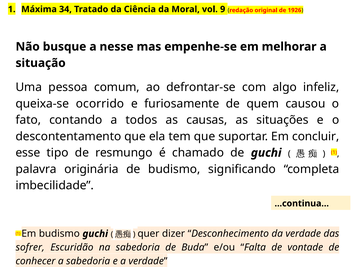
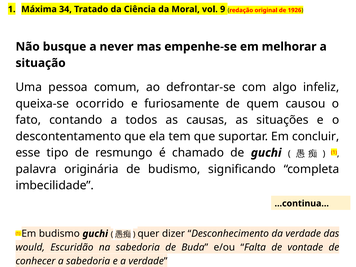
nesse: nesse -> never (117, 47)
sofrer: sofrer -> would (30, 247)
